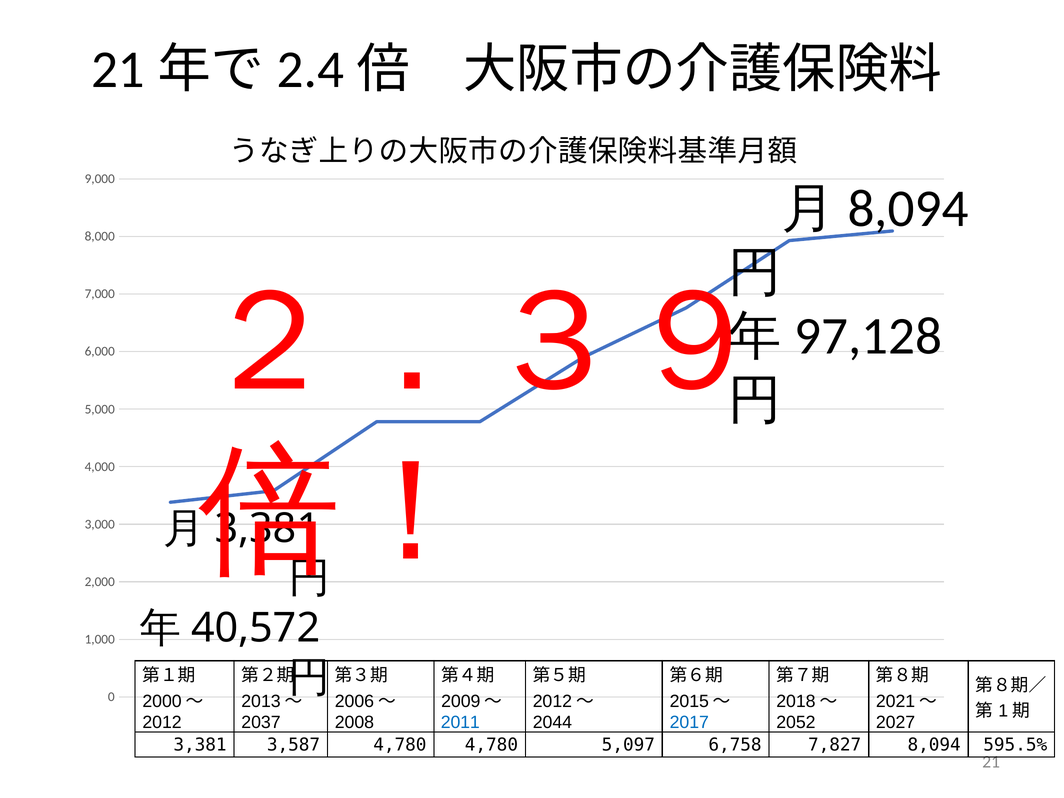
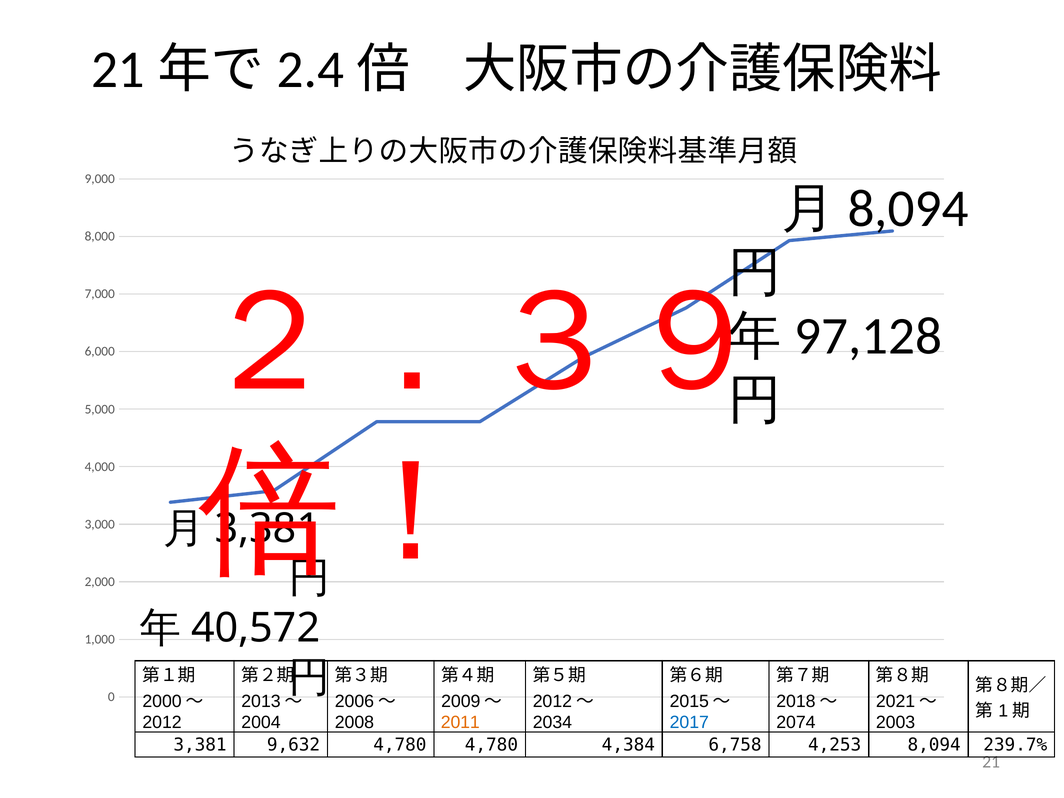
2037: 2037 -> 2004 (261, 722)
2011 colour: blue -> orange (460, 722)
2044: 2044 -> 2034 (552, 722)
2052: 2052 -> 2074 (796, 722)
2027: 2027 -> 2003 (896, 722)
3,587: 3,587 -> 9,632 (293, 745)
5,097: 5,097 -> 4,384 (628, 745)
7,827: 7,827 -> 4,253 (835, 745)
595.5%: 595.5% -> 239.7% (1015, 745)
